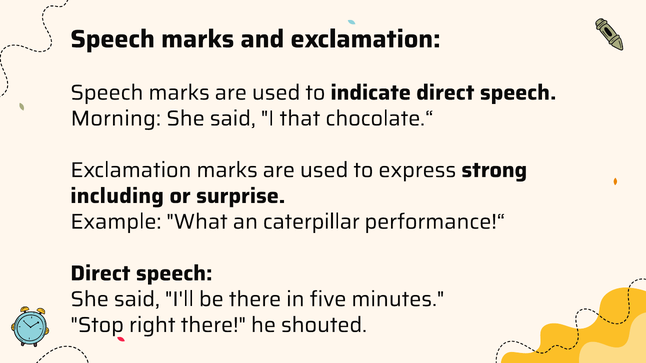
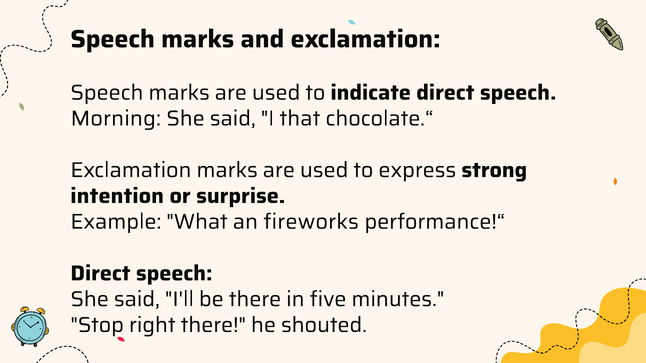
including: including -> intention (117, 196)
caterpillar: caterpillar -> fireworks (311, 222)
